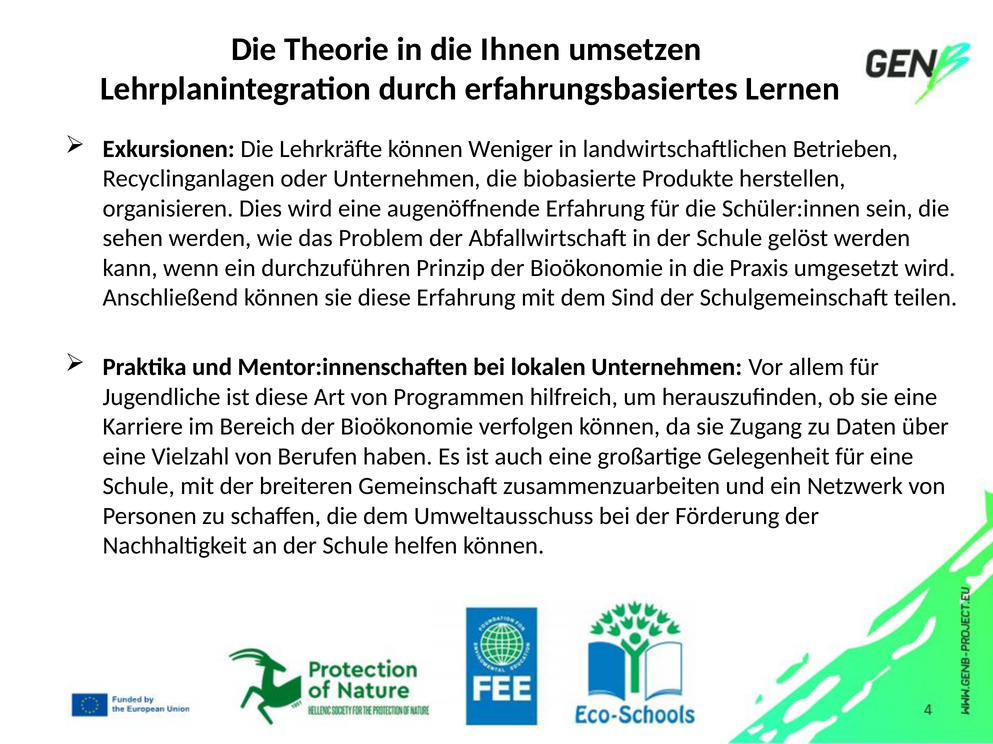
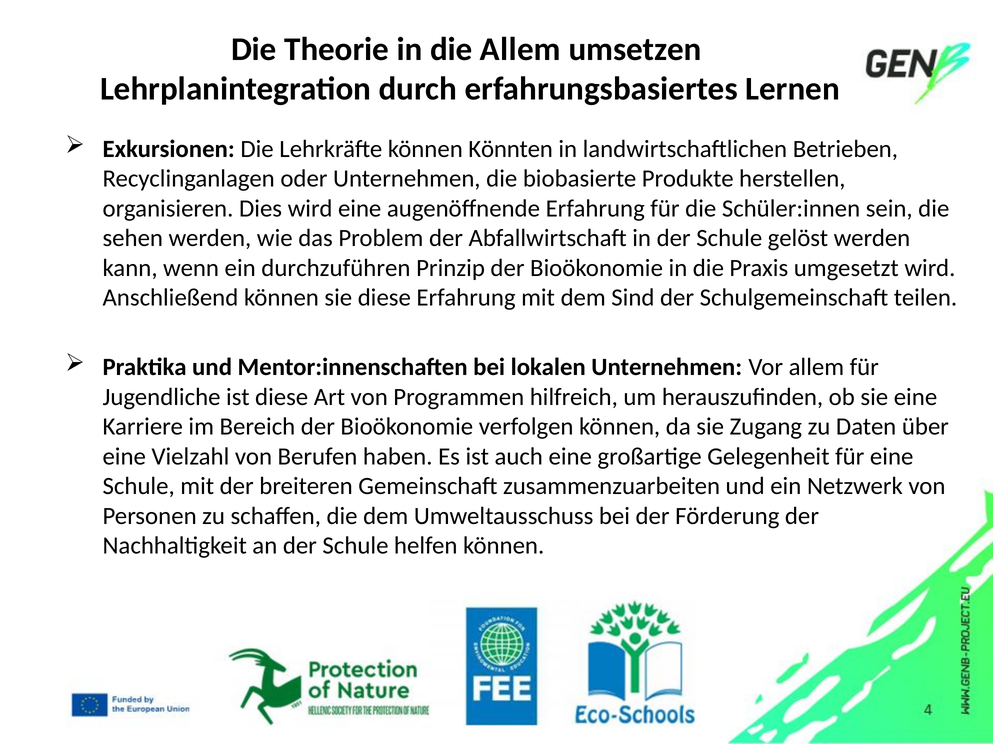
die Ihnen: Ihnen -> Allem (520, 49)
Weniger: Weniger -> Könnten (511, 149)
